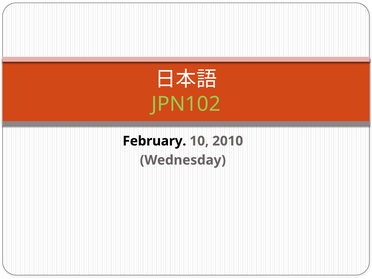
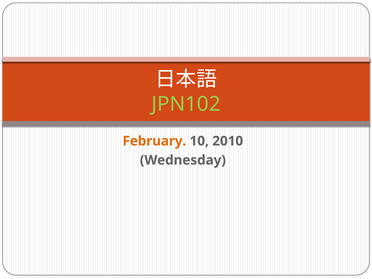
February colour: black -> orange (154, 141)
